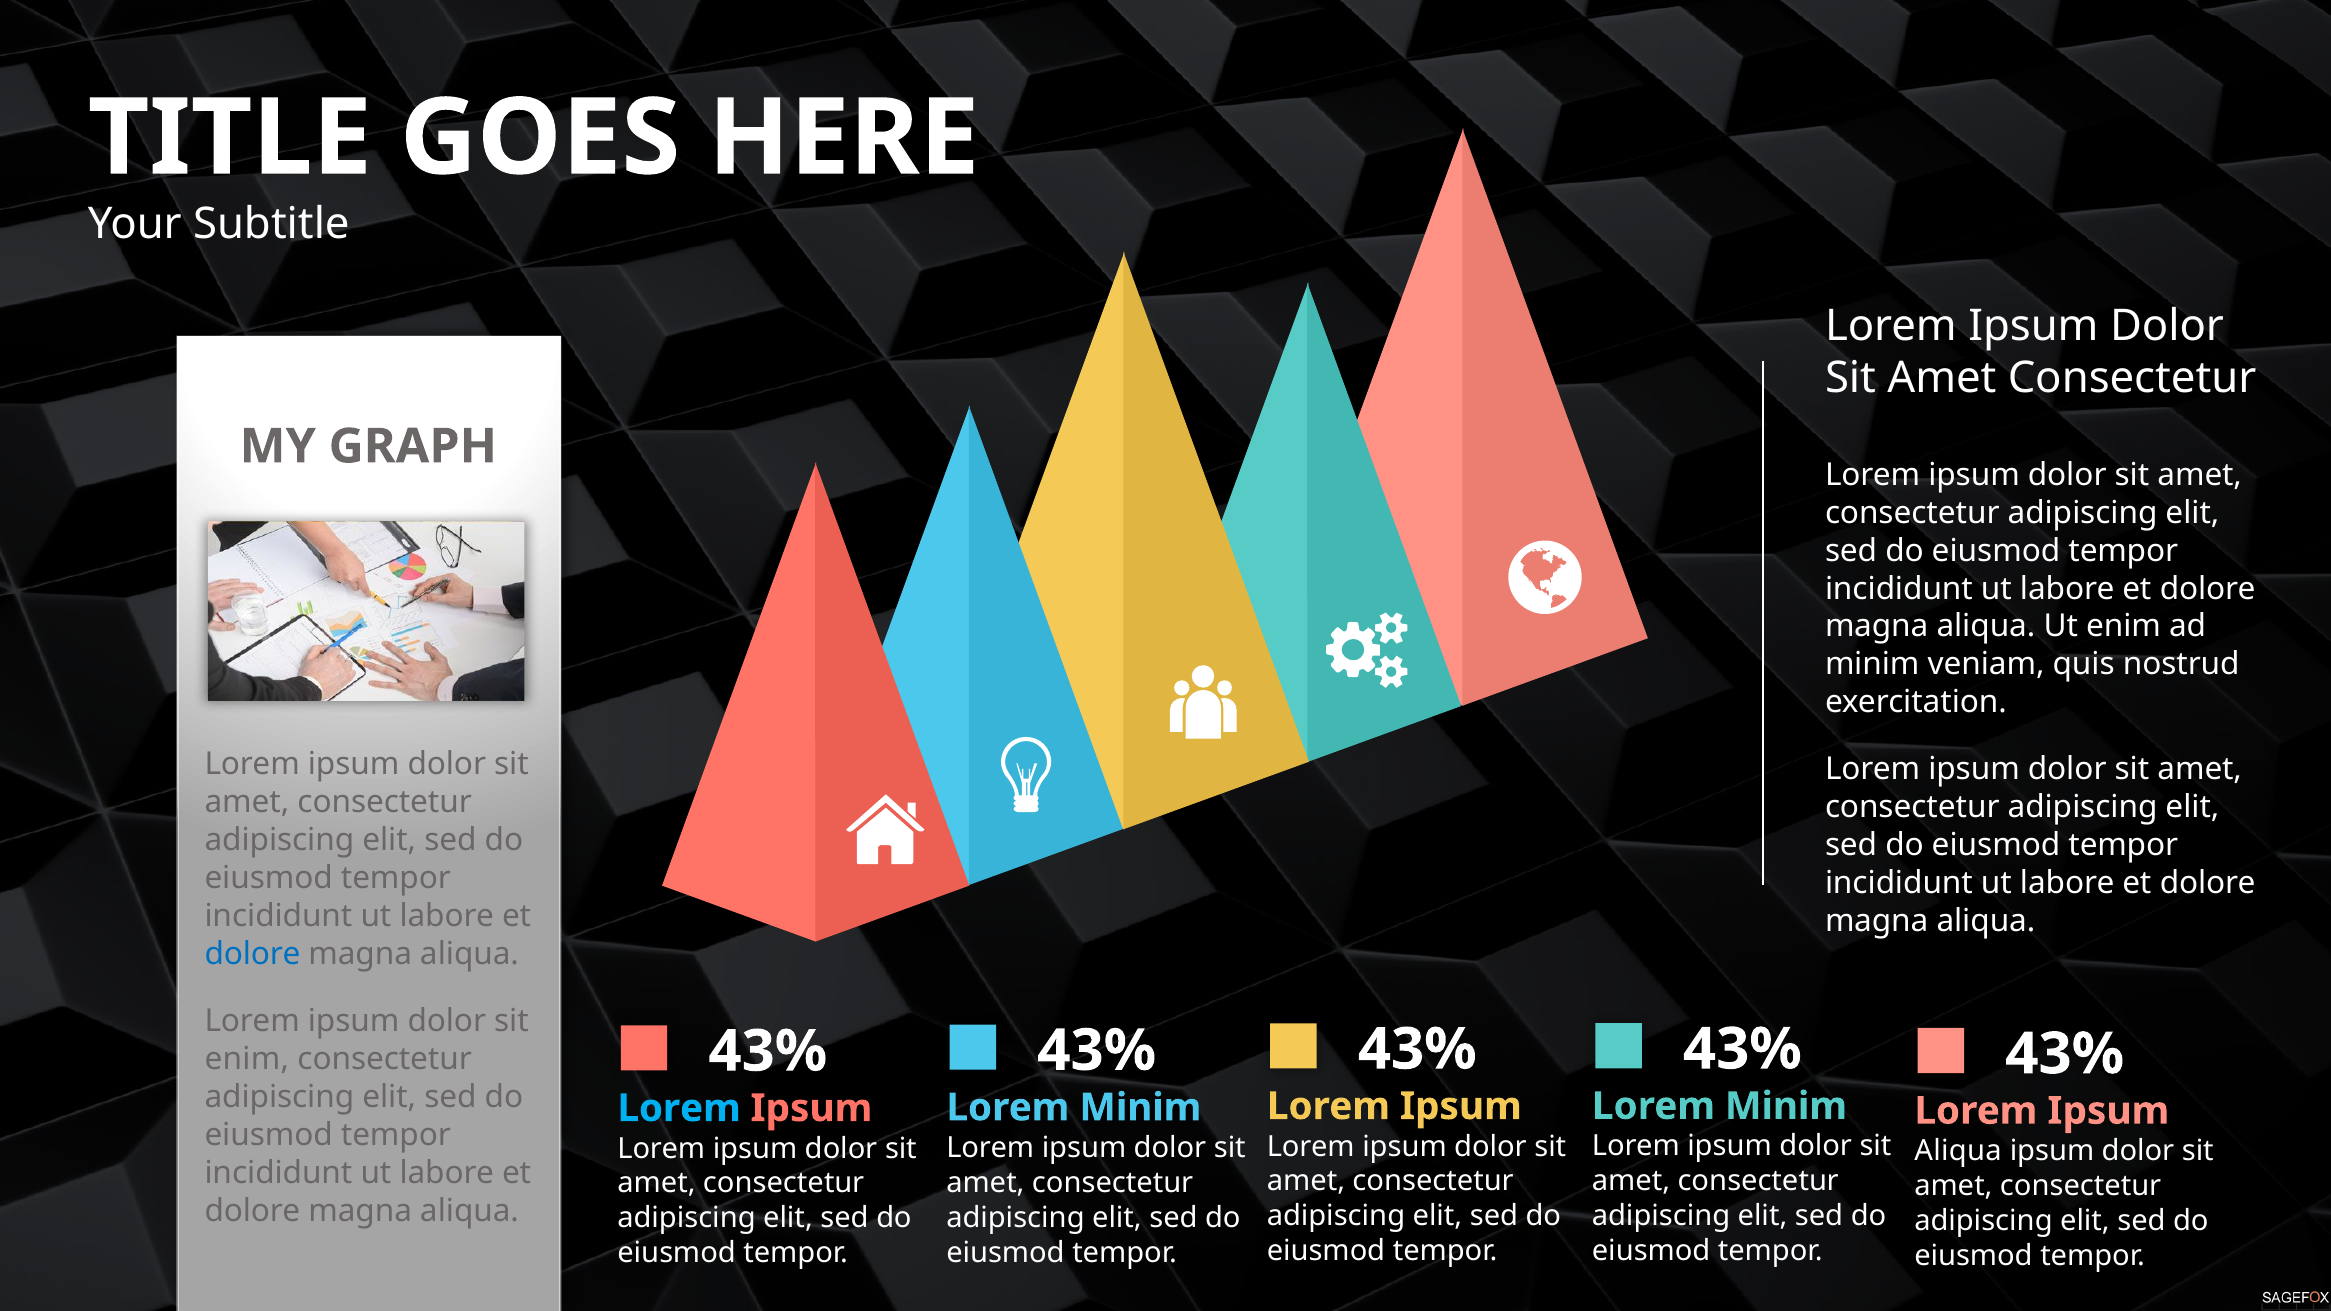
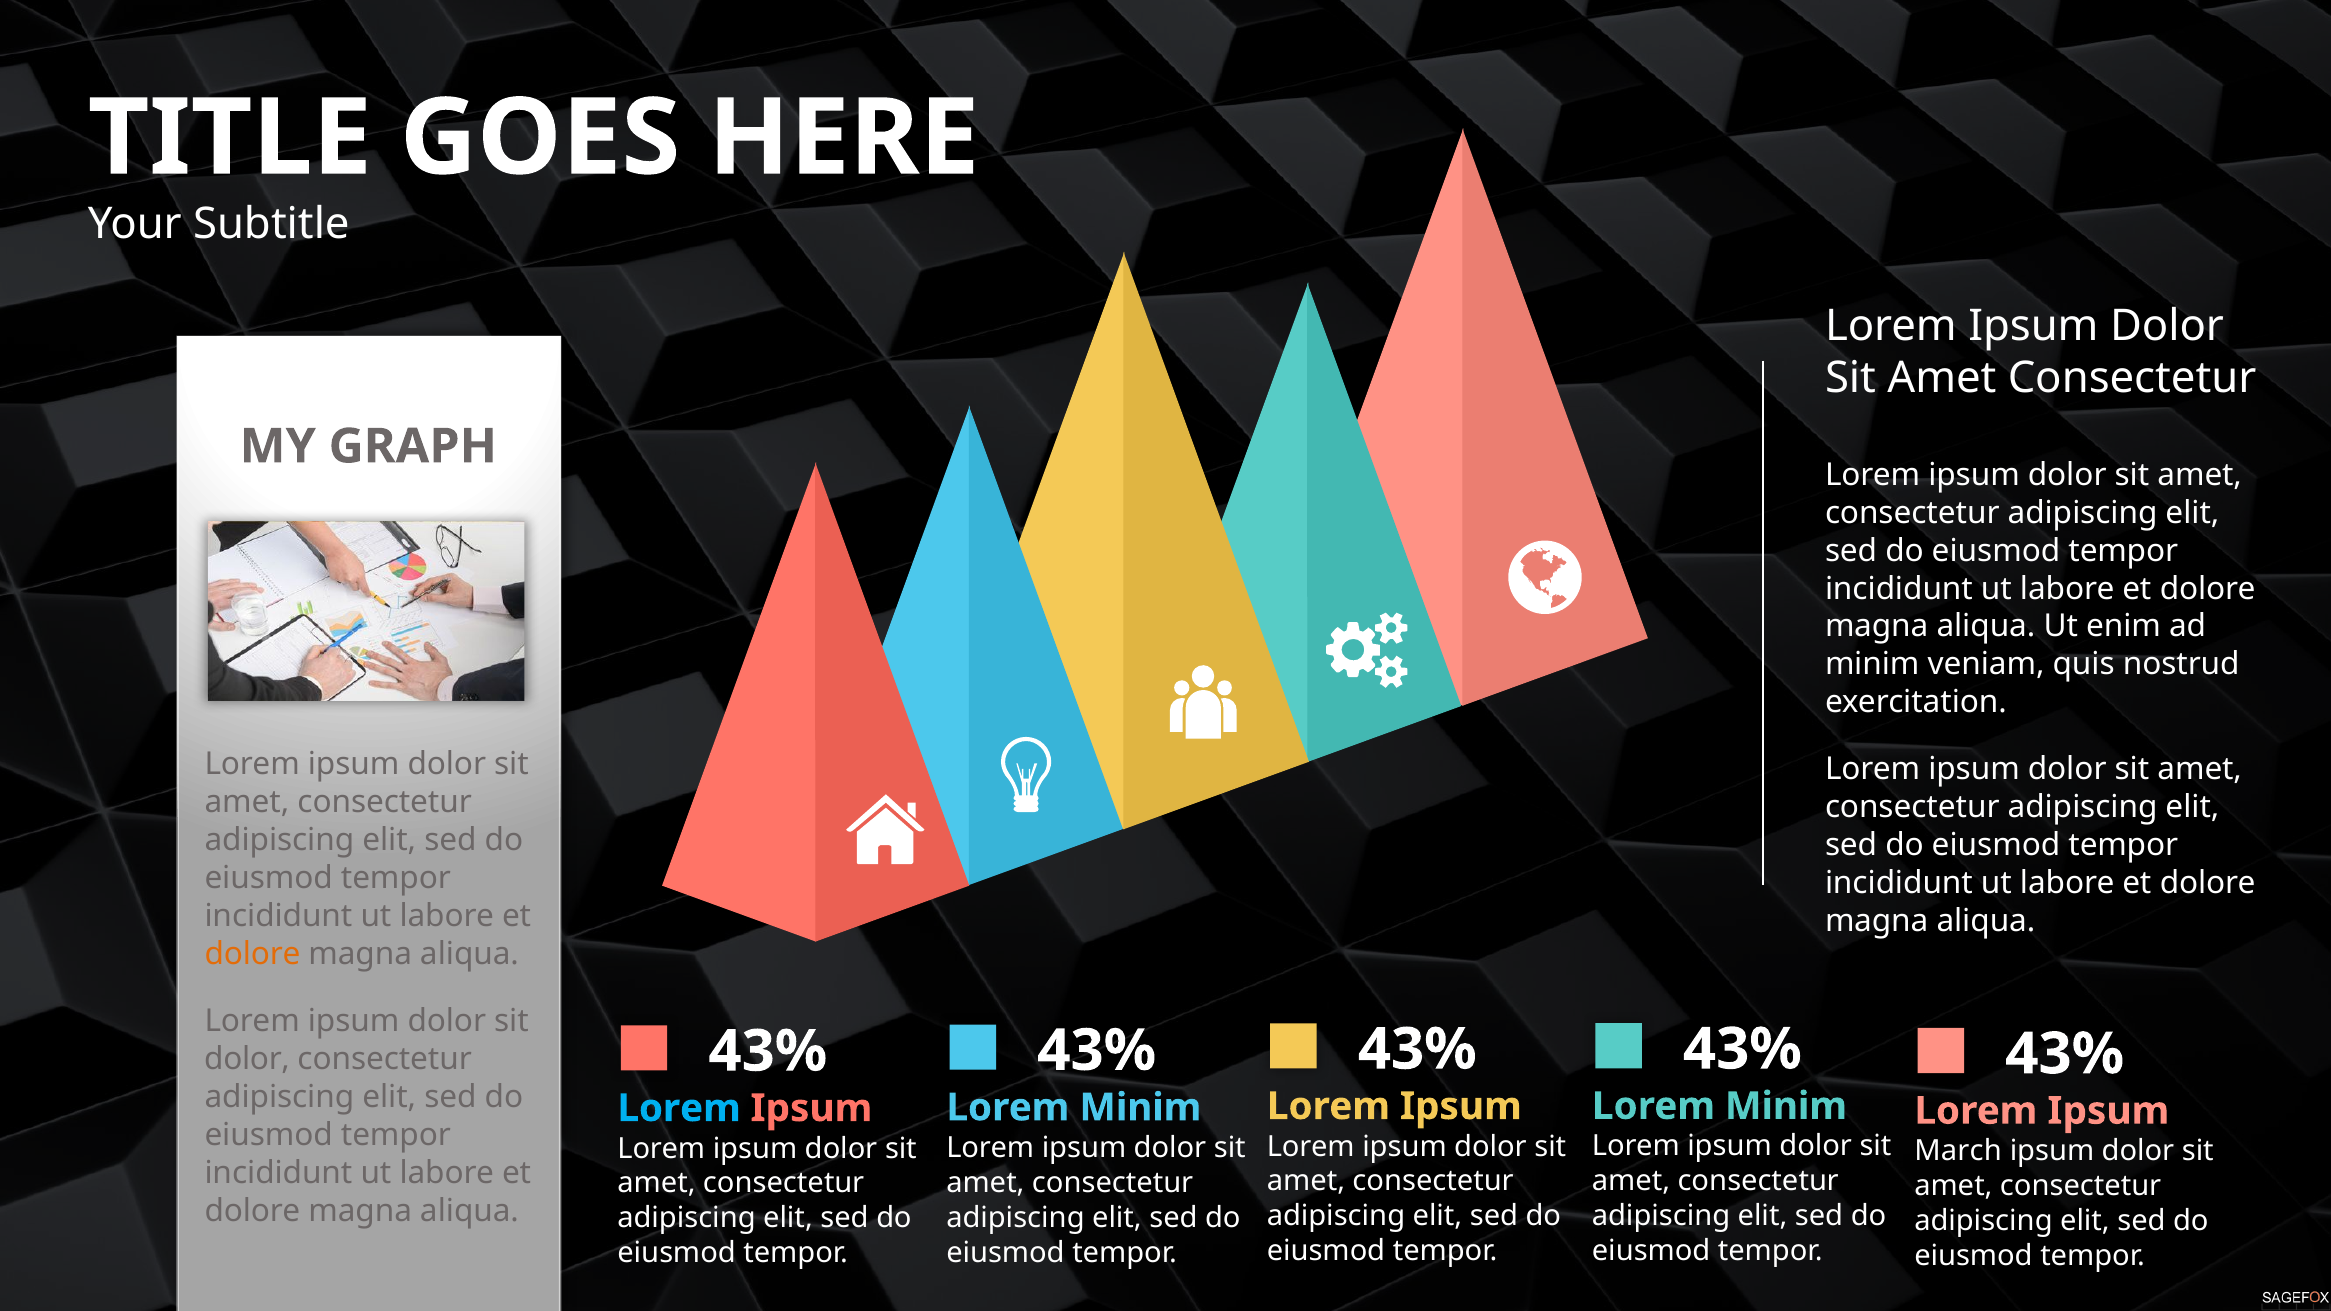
dolore colour: blue -> orange (253, 954)
enim: enim -> dolor (247, 1059)
Aliqua: Aliqua -> March (1958, 1151)
